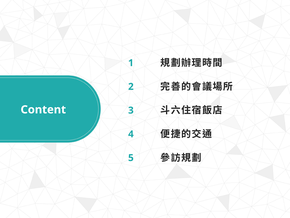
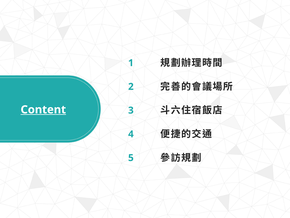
Content underline: none -> present (43, 109)
